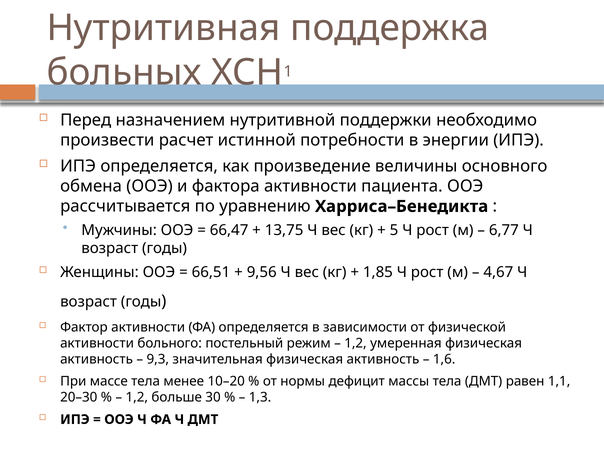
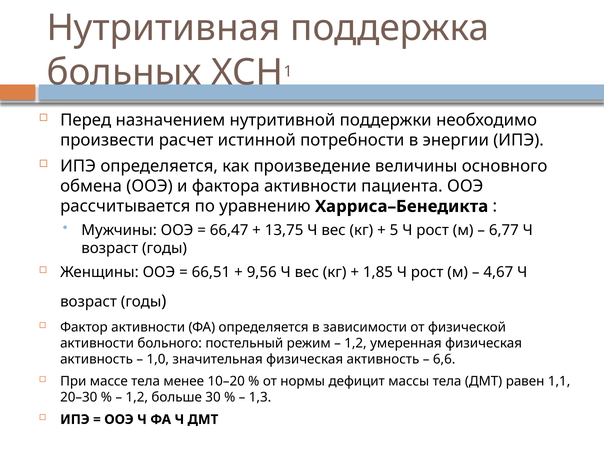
9,3: 9,3 -> 1,0 (158, 359)
1,6: 1,6 -> 6,6 (444, 359)
